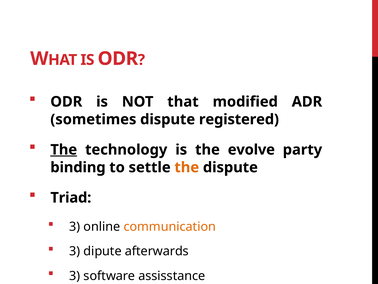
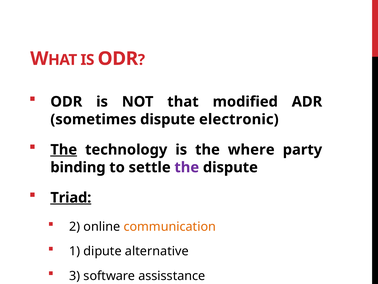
registered: registered -> electronic (239, 119)
evolve: evolve -> where (251, 149)
the colour: orange -> purple (187, 167)
Triad underline: none -> present (71, 197)
3: 3 -> 2 (75, 226)
3: 3 -> 1 (75, 251)
afterwards: afterwards -> alternative (157, 251)
